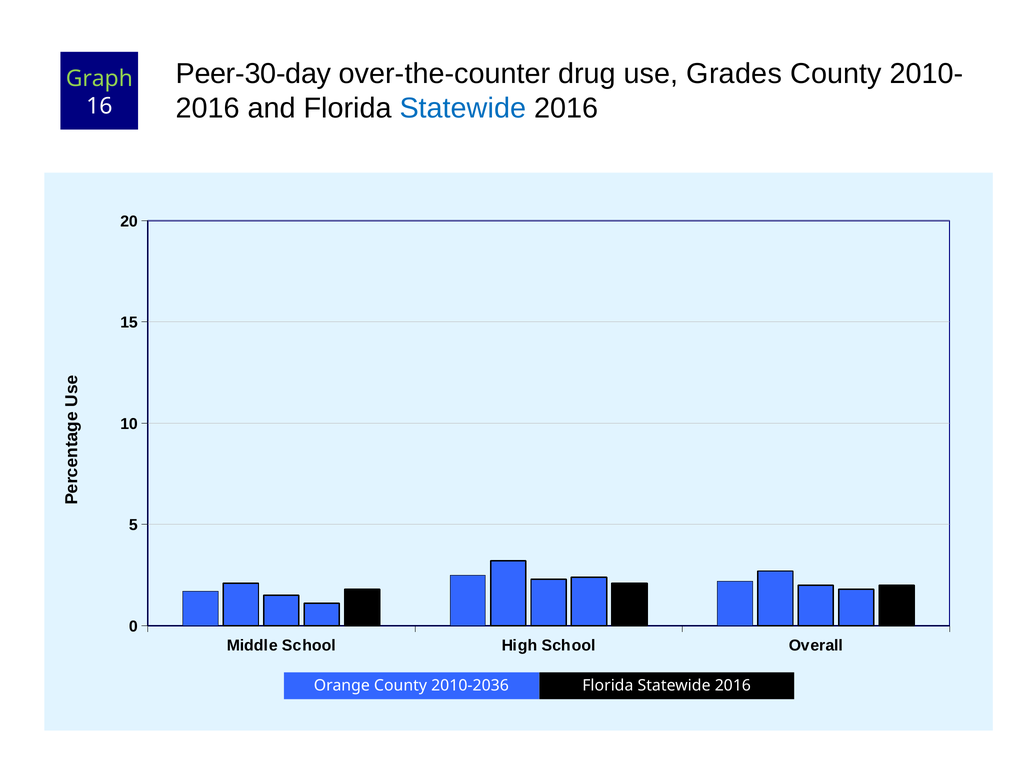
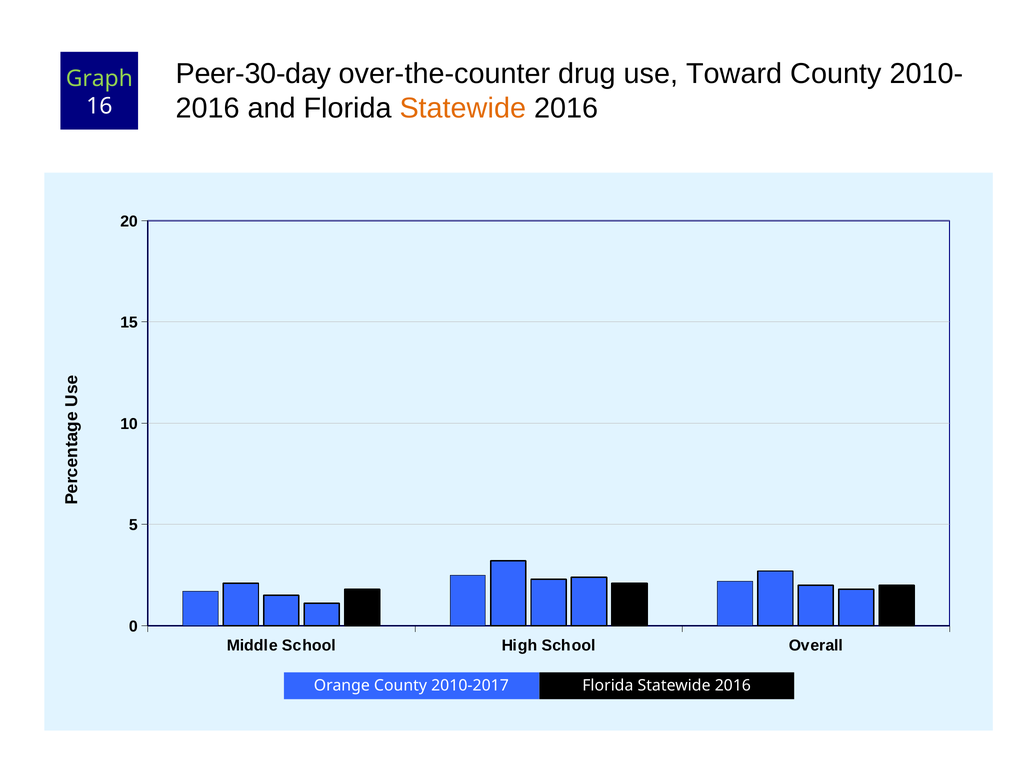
Grades: Grades -> Toward (734, 74)
Statewide colour: blue -> orange (463, 108)
2010-2036: 2010-2036 -> 2010-2017 (470, 686)
